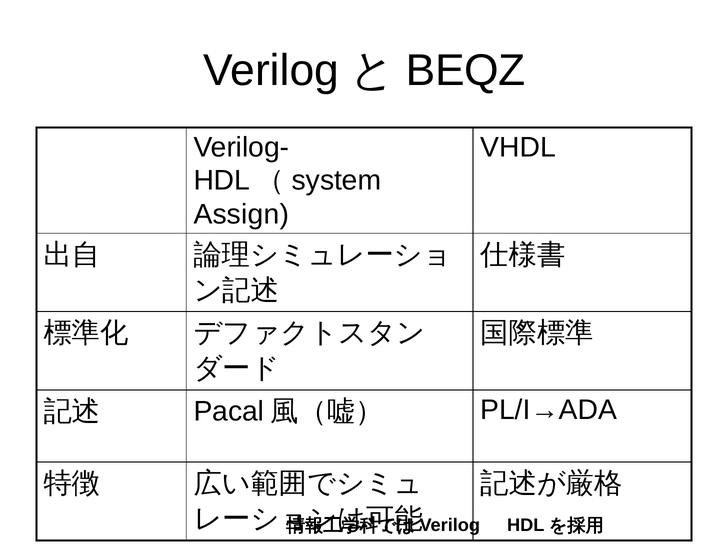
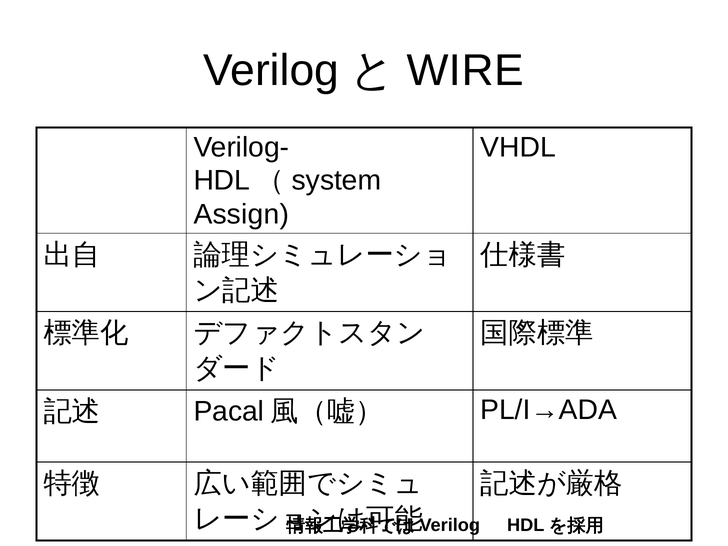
BEQZ: BEQZ -> WIRE (465, 70)
